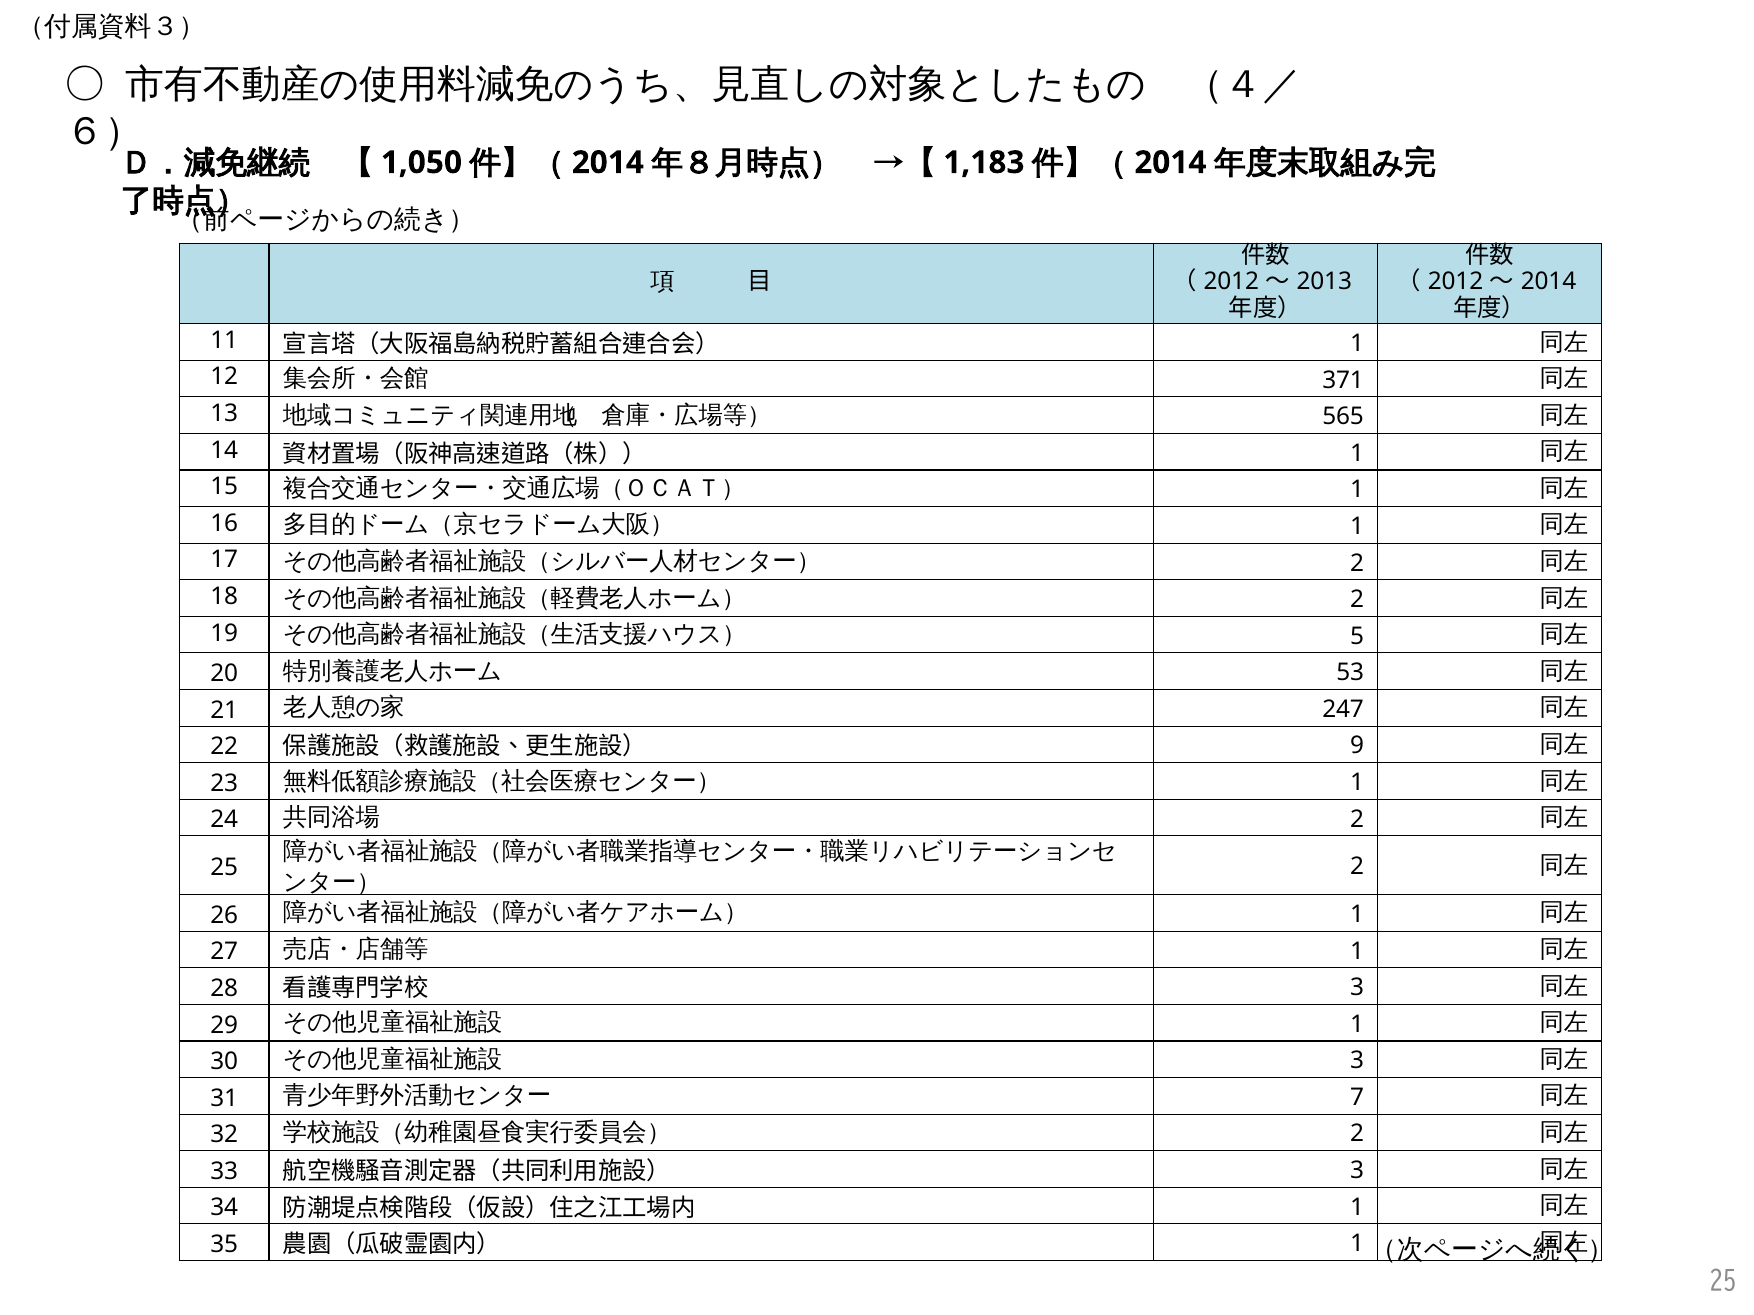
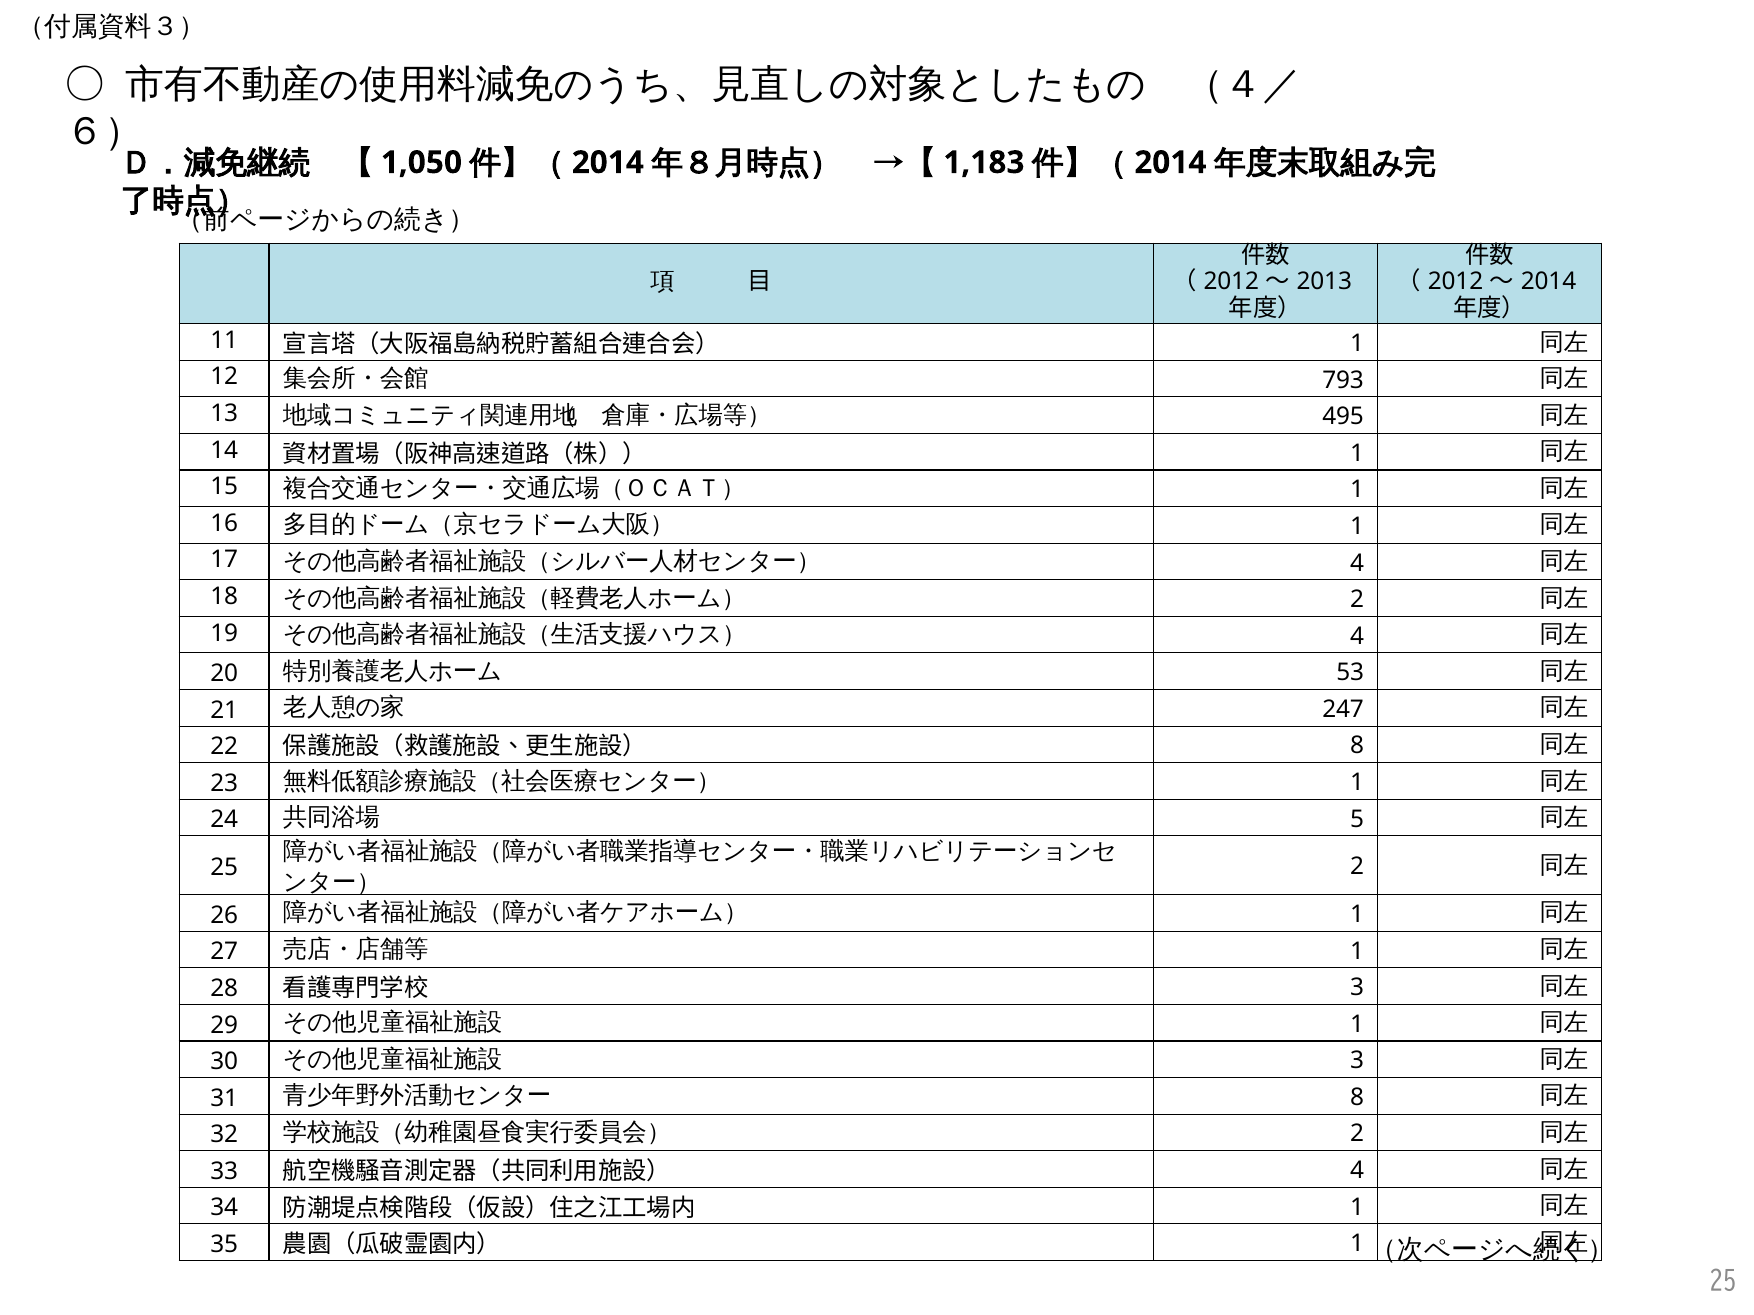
371: 371 -> 793 (1343, 380)
565: 565 -> 495 (1343, 417)
2: 2 -> 4 (1357, 563)
5: 5 -> 4 (1357, 636)
9: 9 -> 8 (1357, 746)
2: 2 -> 5 (1357, 819)
7: 7 -> 8 (1357, 1098)
3: 3 -> 4 (1357, 1171)
